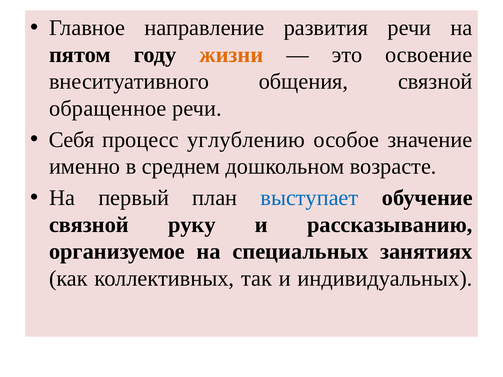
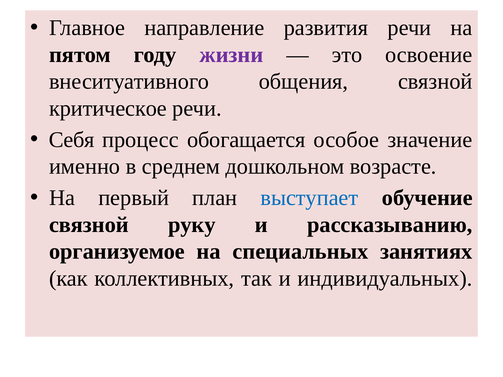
жизни colour: orange -> purple (231, 55)
обращенное: обращенное -> критическое (108, 108)
углублению: углублению -> обогащается (246, 140)
